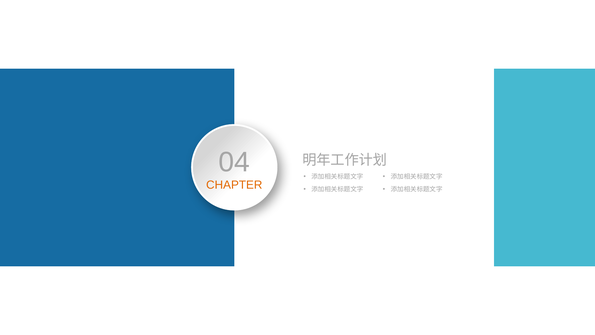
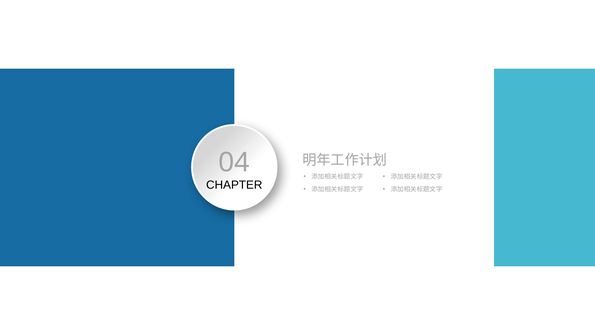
CHAPTER colour: orange -> black (234, 185)
